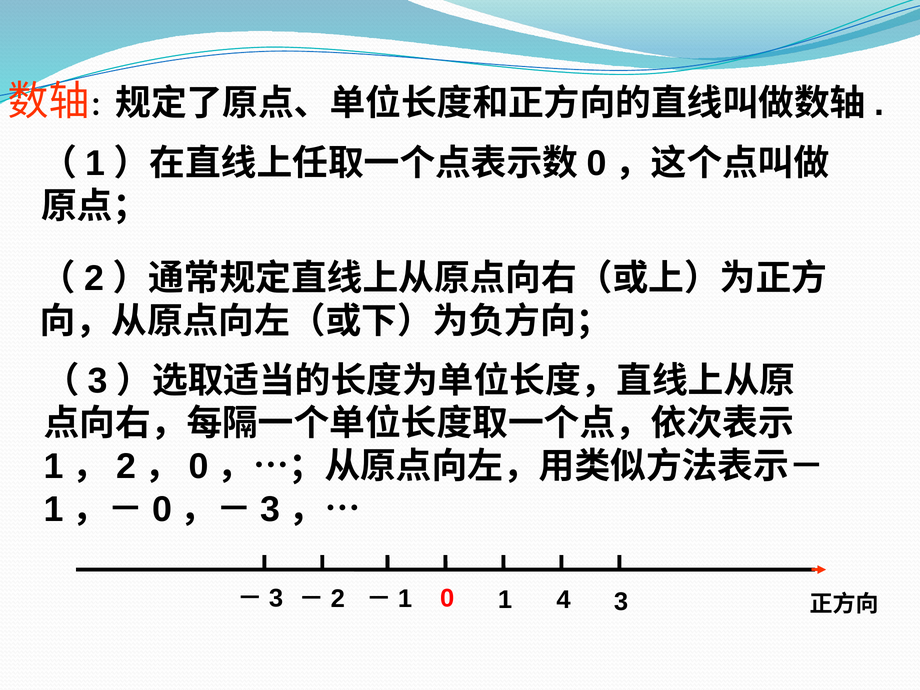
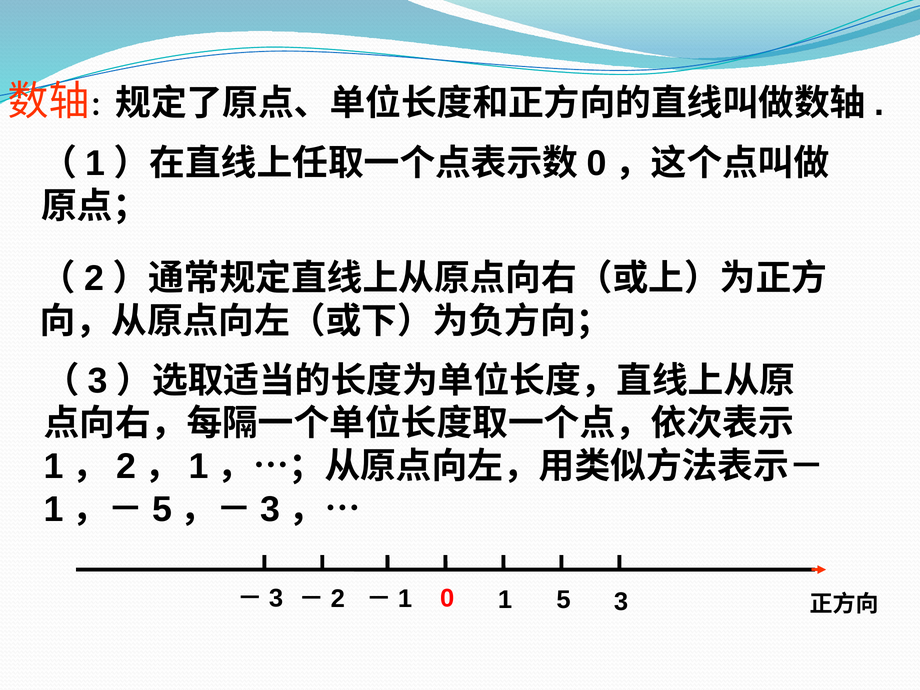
0: 0 -> 1 (199, 467)
0: 0 -> 5 (162, 510)
1 4: 4 -> 5 (564, 600)
